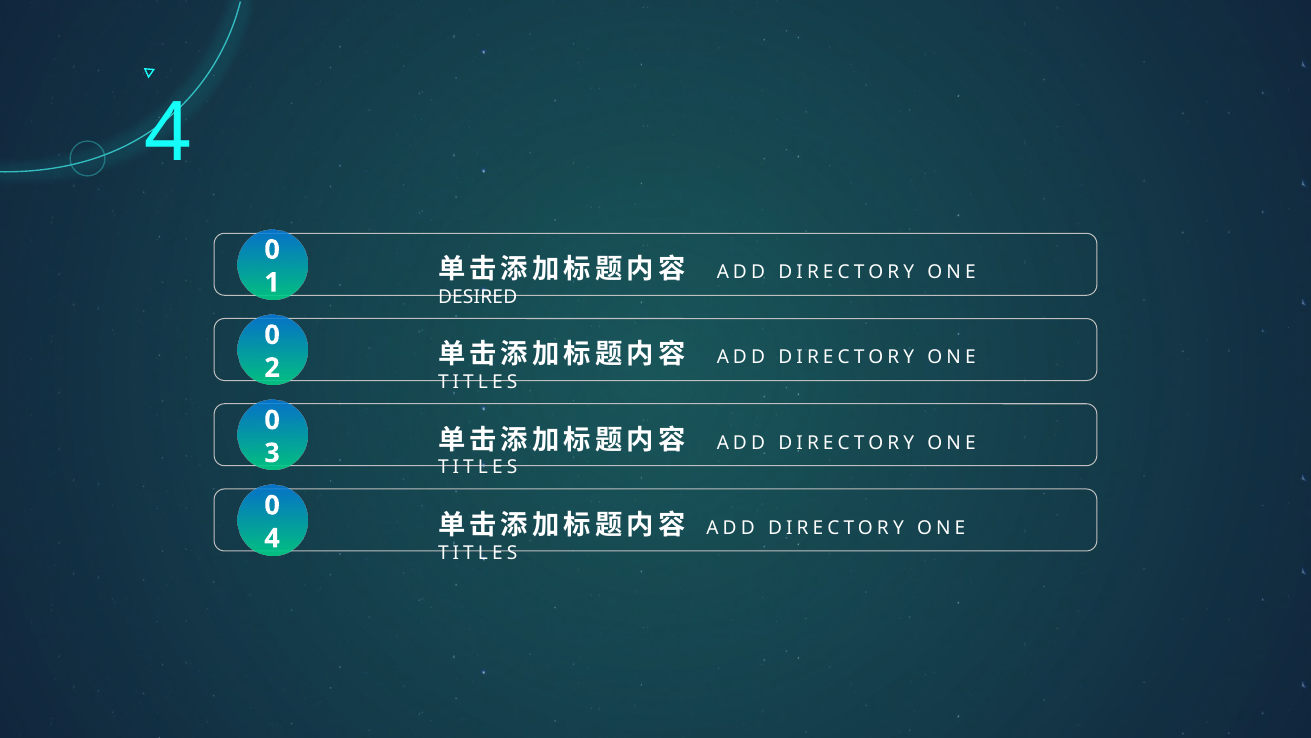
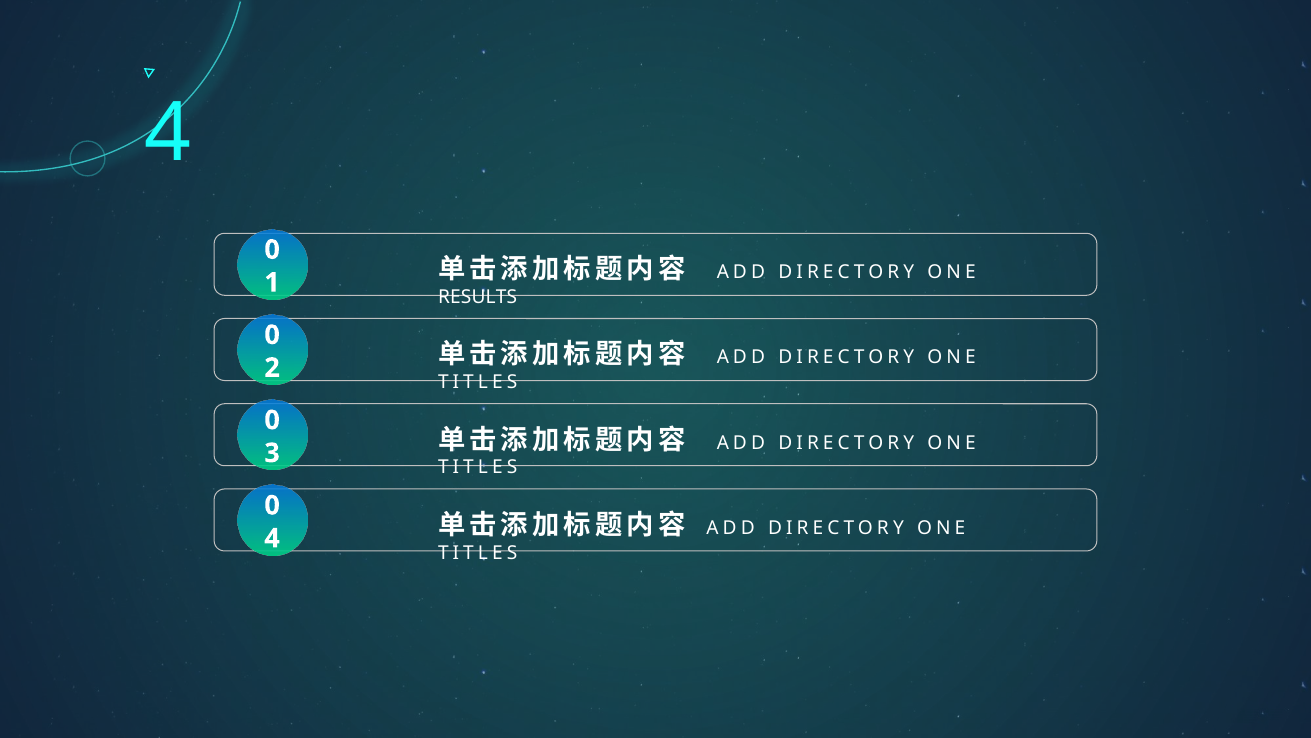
DESIRED: DESIRED -> RESULTS (478, 297)
